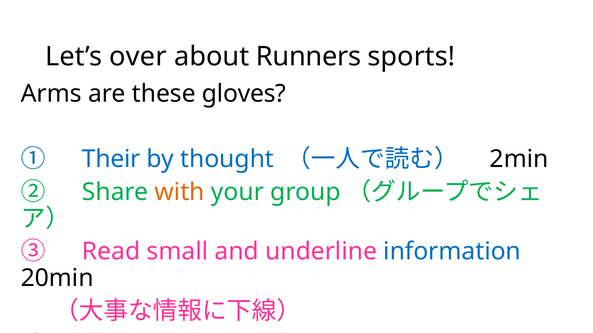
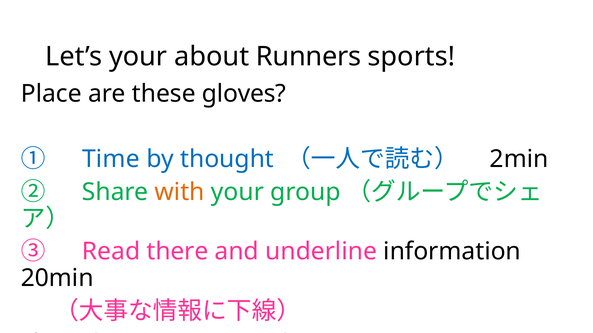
Let’s over: over -> your (138, 57)
Arms: Arms -> Place (51, 94)
① Their: Their -> Time (111, 159)
small: small -> there (177, 252)
information colour: blue -> black (452, 252)
